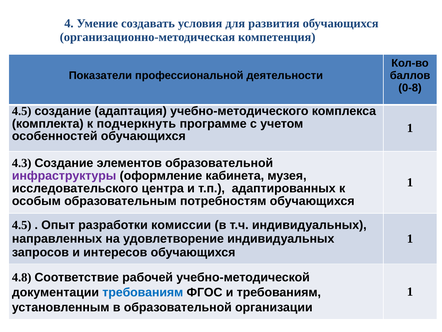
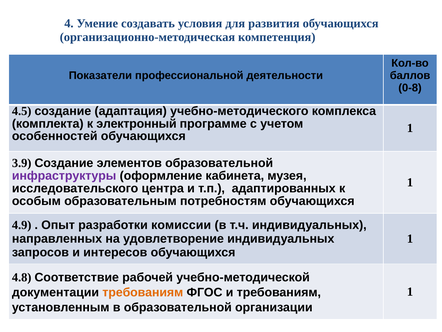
подчеркнуть: подчеркнуть -> электронный (136, 123)
4.3: 4.3 -> 3.9 (22, 163)
4.5: 4.5 -> 4.9 (22, 225)
требованиям colour: blue -> orange (143, 292)
